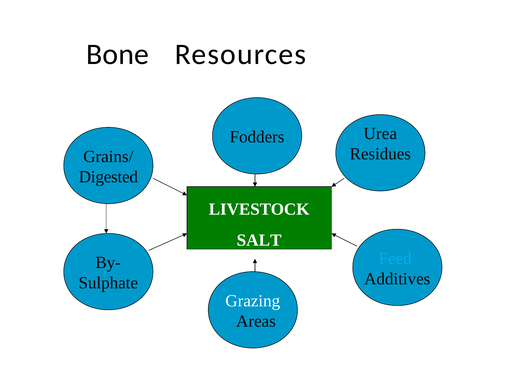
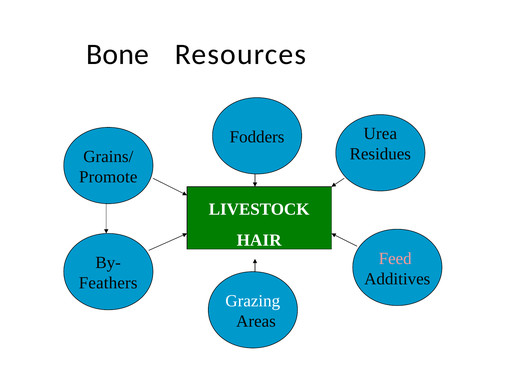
Digested: Digested -> Promote (108, 177)
SALT: SALT -> HAIR (259, 240)
Feed colour: light blue -> pink (395, 259)
Sulphate: Sulphate -> Feathers (108, 283)
